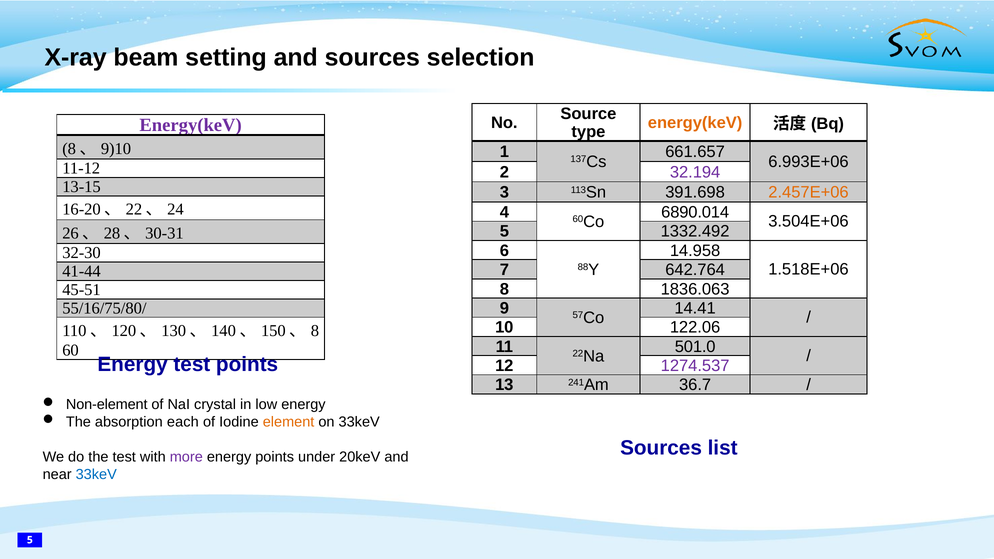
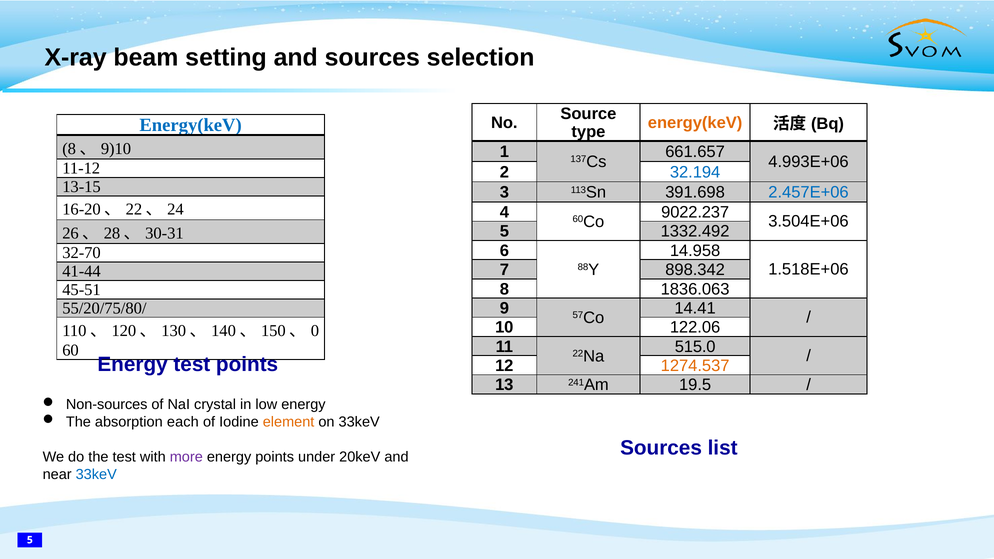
Energy(keV colour: purple -> blue (191, 125)
6.993E+06: 6.993E+06 -> 4.993E+06 (809, 162)
32.194 colour: purple -> blue (695, 172)
2.457E+06 colour: orange -> blue (809, 192)
6890.014: 6890.014 -> 9022.237 (695, 212)
32-30: 32-30 -> 32-70 (82, 253)
642.764: 642.764 -> 898.342 (695, 270)
55/16/75/80/: 55/16/75/80/ -> 55/20/75/80/ (104, 308)
8: 8 -> 0 (315, 331)
501.0: 501.0 -> 515.0 (695, 347)
1274.537 colour: purple -> orange (695, 366)
36.7: 36.7 -> 19.5 (695, 385)
Non-element: Non-element -> Non-sources (107, 405)
